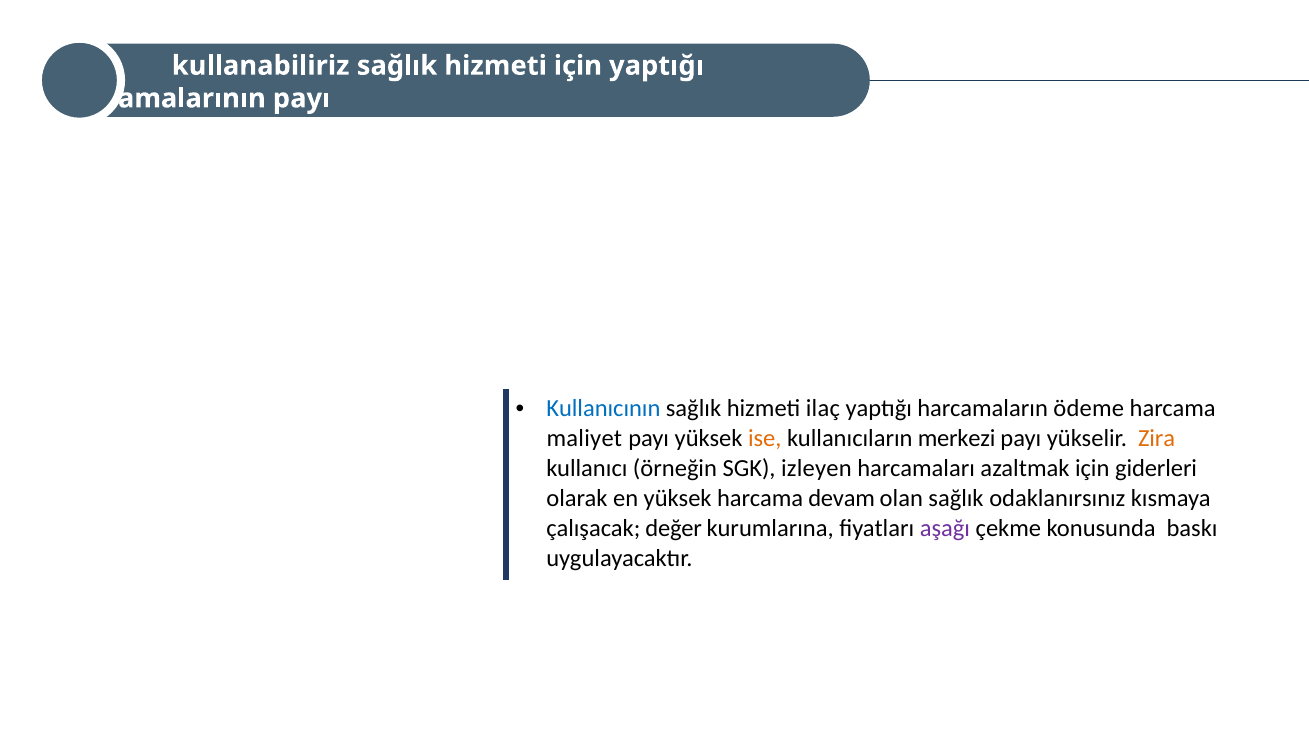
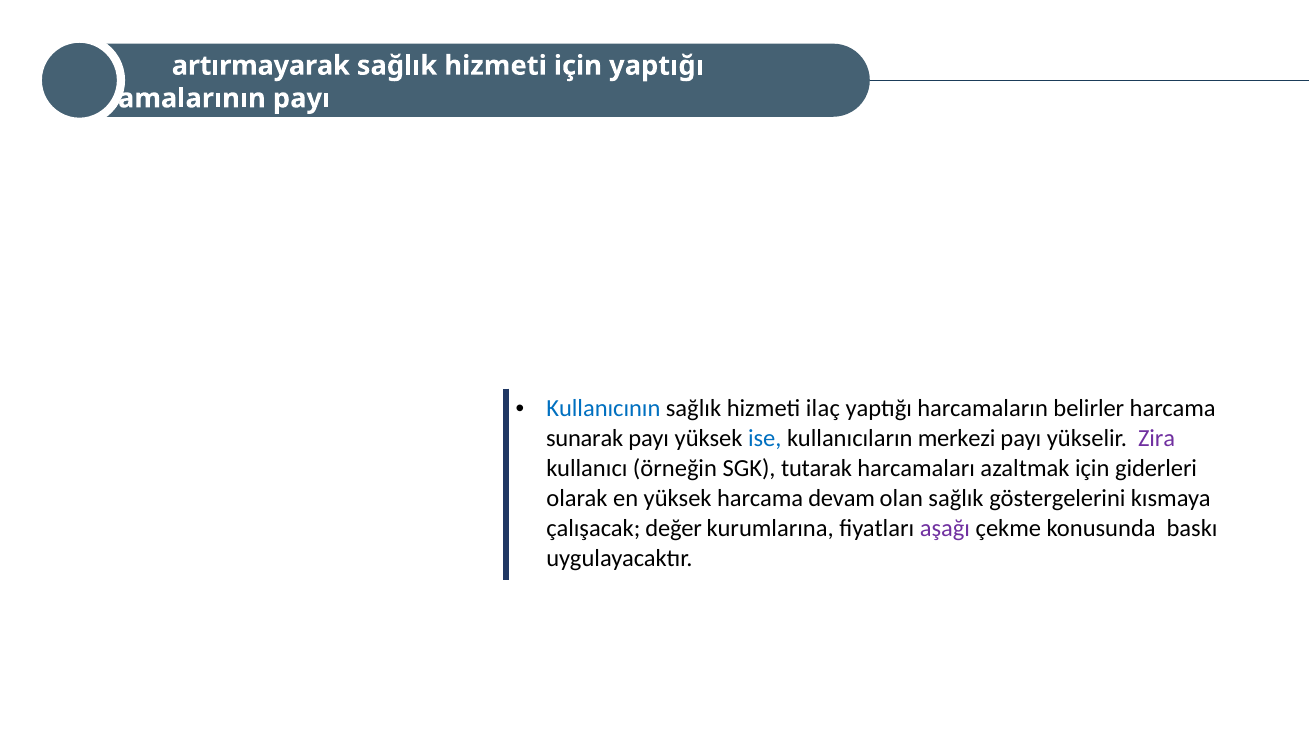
kullanabiliriz: kullanabiliriz -> artırmayarak (261, 66)
ödeme: ödeme -> belirler (1089, 409)
maliyet: maliyet -> sunarak (585, 439)
ise colour: orange -> blue (765, 439)
Zira colour: orange -> purple (1157, 439)
izleyen: izleyen -> tutarak (817, 469)
odaklanırsınız: odaklanırsınız -> göstergelerini (1057, 499)
